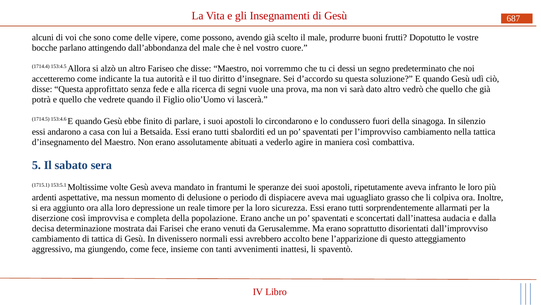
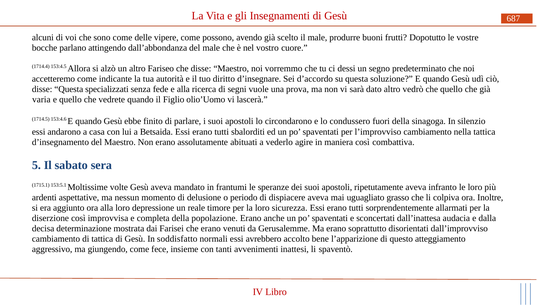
approfittato: approfittato -> specializzati (107, 89)
potrà: potrà -> varia (41, 99)
divenissero: divenissero -> soddisfatto (177, 238)
